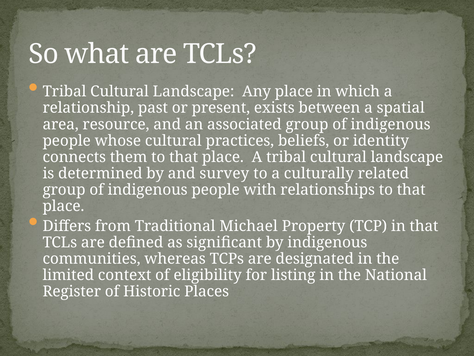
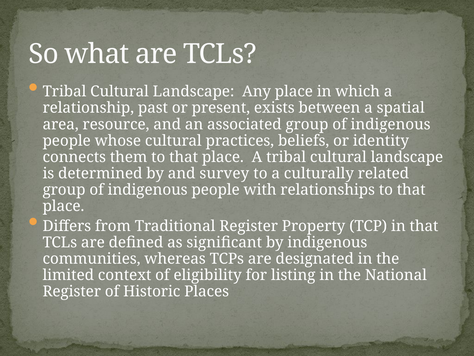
Traditional Michael: Michael -> Register (249, 226)
